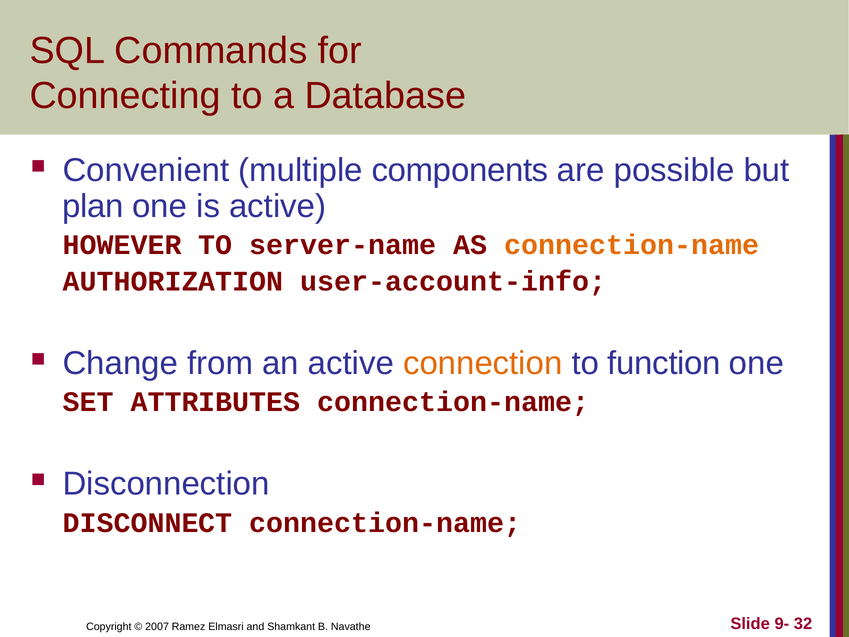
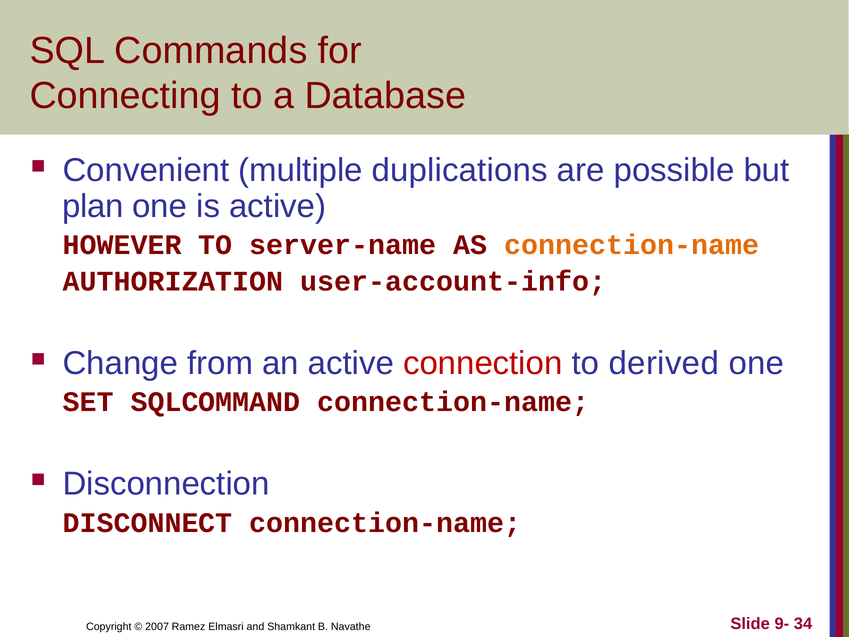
components: components -> duplications (460, 170)
connection colour: orange -> red (483, 363)
function: function -> derived (664, 363)
ATTRIBUTES: ATTRIBUTES -> SQLCOMMAND (215, 402)
32: 32 -> 34 (803, 624)
